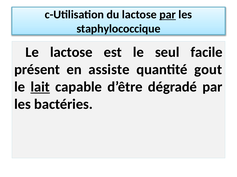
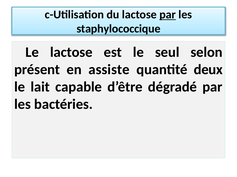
facile: facile -> selon (207, 52)
gout: gout -> deux (208, 70)
lait underline: present -> none (40, 87)
